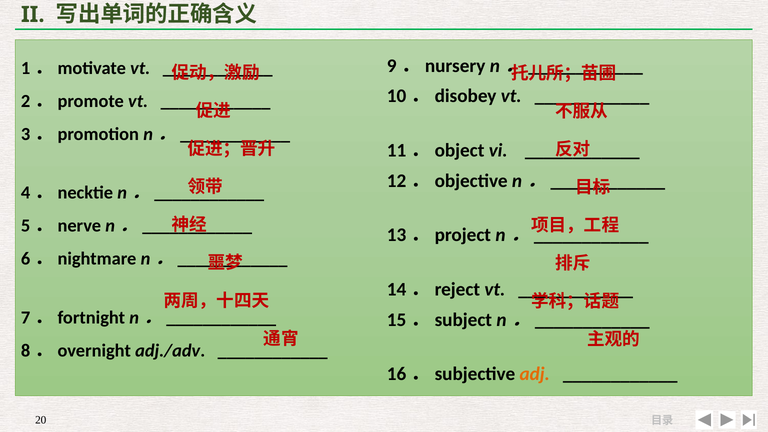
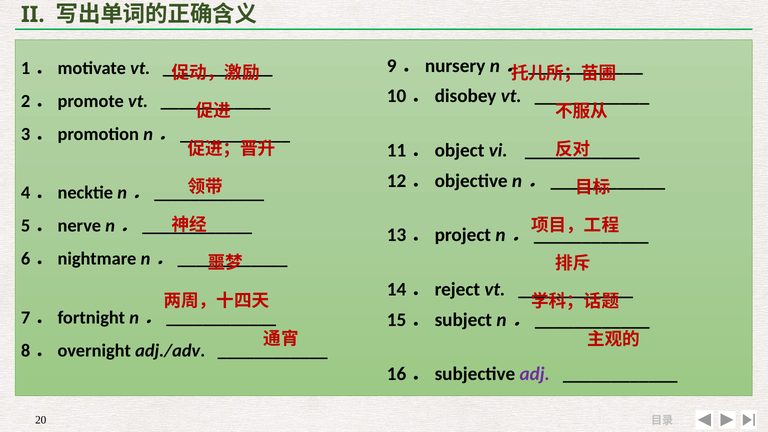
adj colour: orange -> purple (535, 374)
